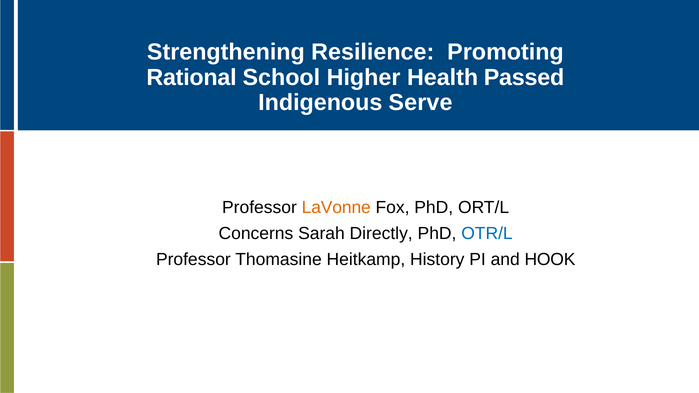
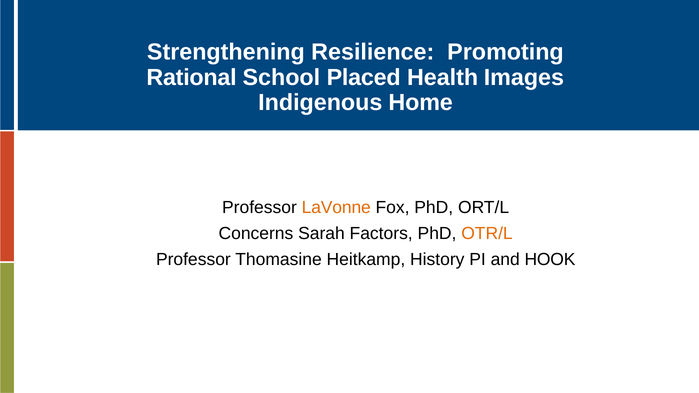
Higher: Higher -> Placed (364, 77)
Passed: Passed -> Images (524, 77)
Serve: Serve -> Home (421, 103)
Directly: Directly -> Factors (381, 234)
OTR/L colour: blue -> orange (487, 234)
